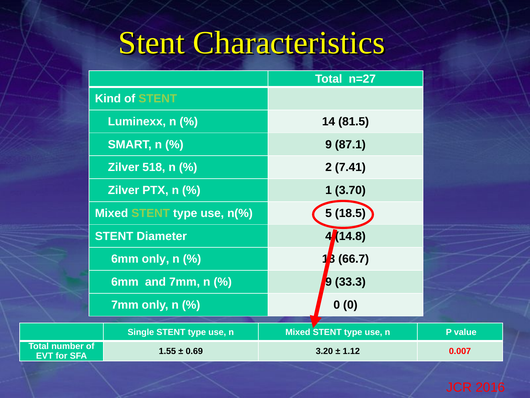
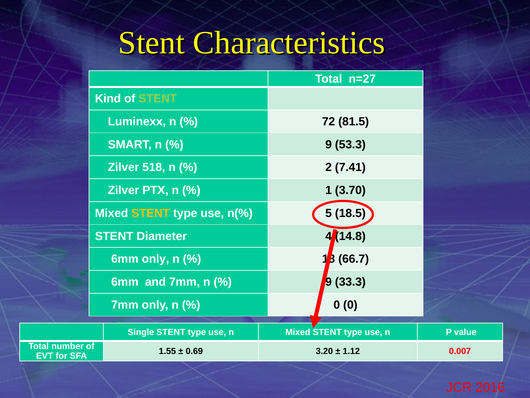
14: 14 -> 72 (329, 121)
87.1: 87.1 -> 53.3 (350, 144)
STENT colour: light green -> yellow (151, 213)
